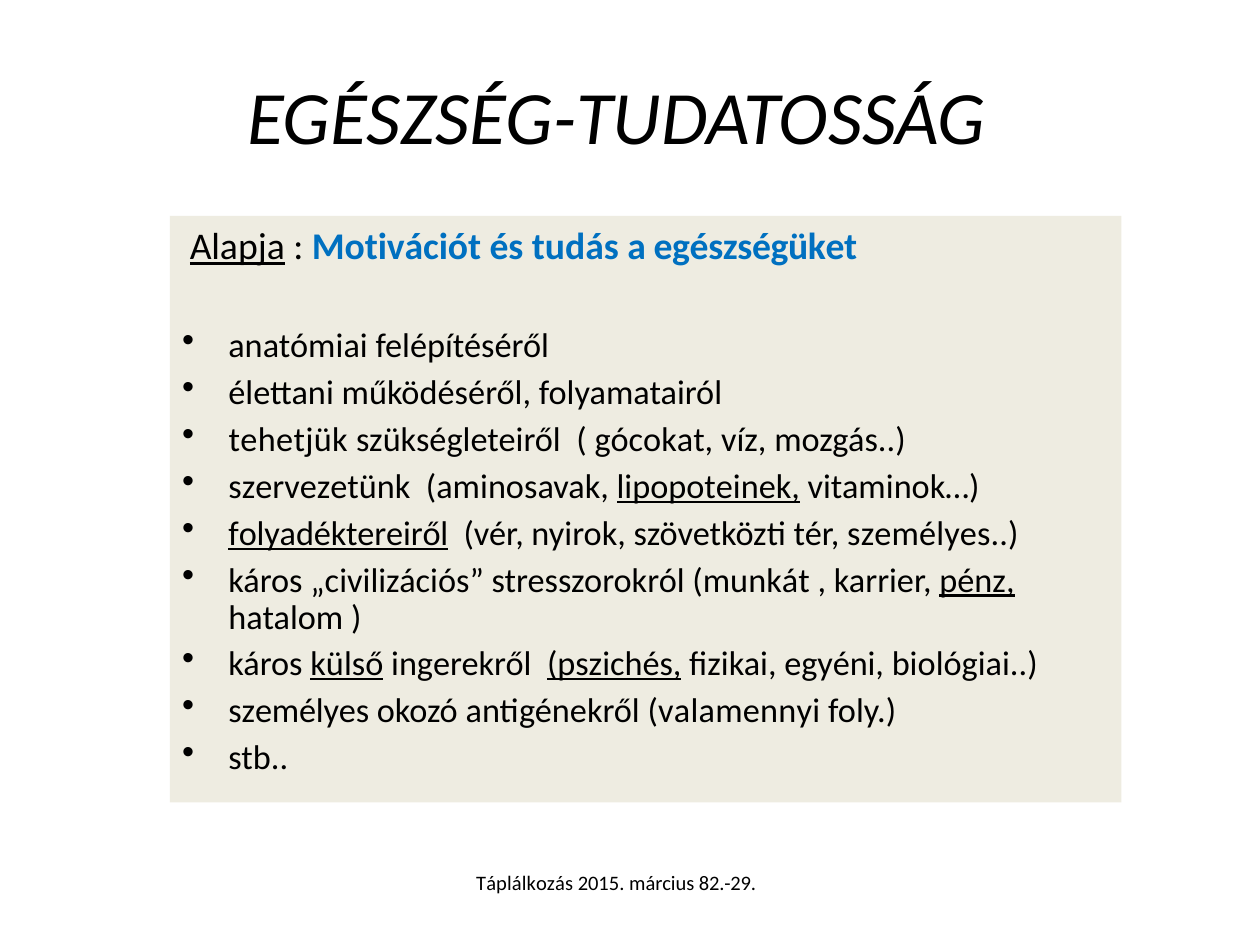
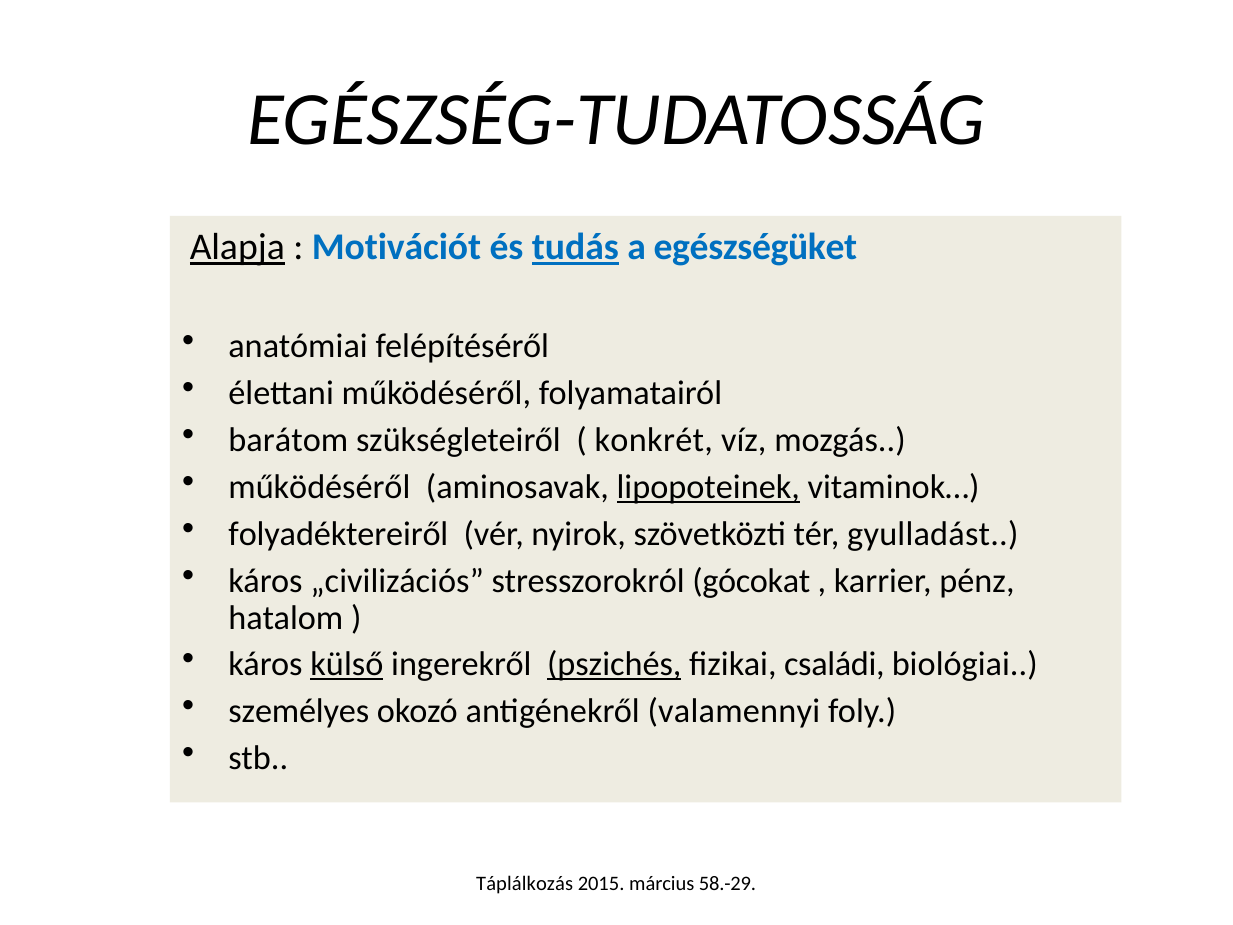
tudás underline: none -> present (575, 247)
tehetjük: tehetjük -> barátom (288, 440)
gócokat: gócokat -> konkrét (654, 440)
szervezetünk: szervezetünk -> működéséről (319, 487)
folyadéktereiről underline: present -> none (338, 534)
tér személyes: személyes -> gyulladást (933, 534)
munkát: munkát -> gócokat (751, 581)
pénz underline: present -> none (977, 581)
egyéni: egyéni -> családi (834, 664)
82.-29: 82.-29 -> 58.-29 (728, 883)
